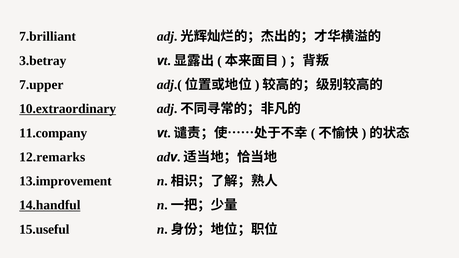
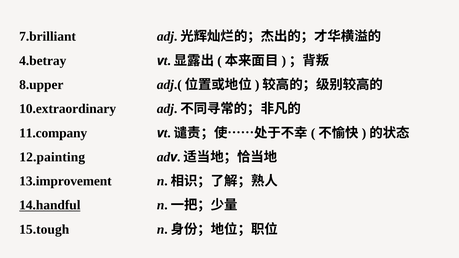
3.betray: 3.betray -> 4.betray (43, 61)
7.upper: 7.upper -> 8.upper (41, 85)
10.extraordinary underline: present -> none (68, 109)
12.remarks: 12.remarks -> 12.painting (52, 157)
15.useful: 15.useful -> 15.tough (44, 230)
